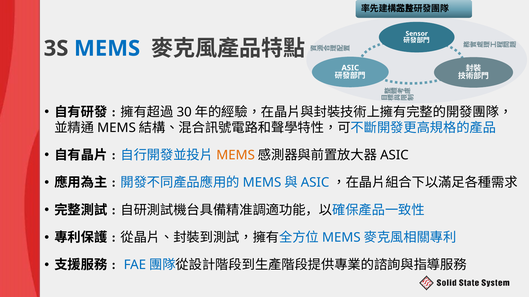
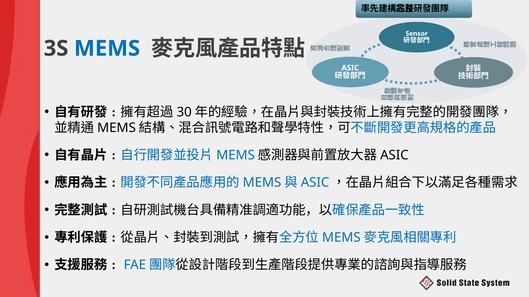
MEMS colour: orange -> blue (236, 155)
